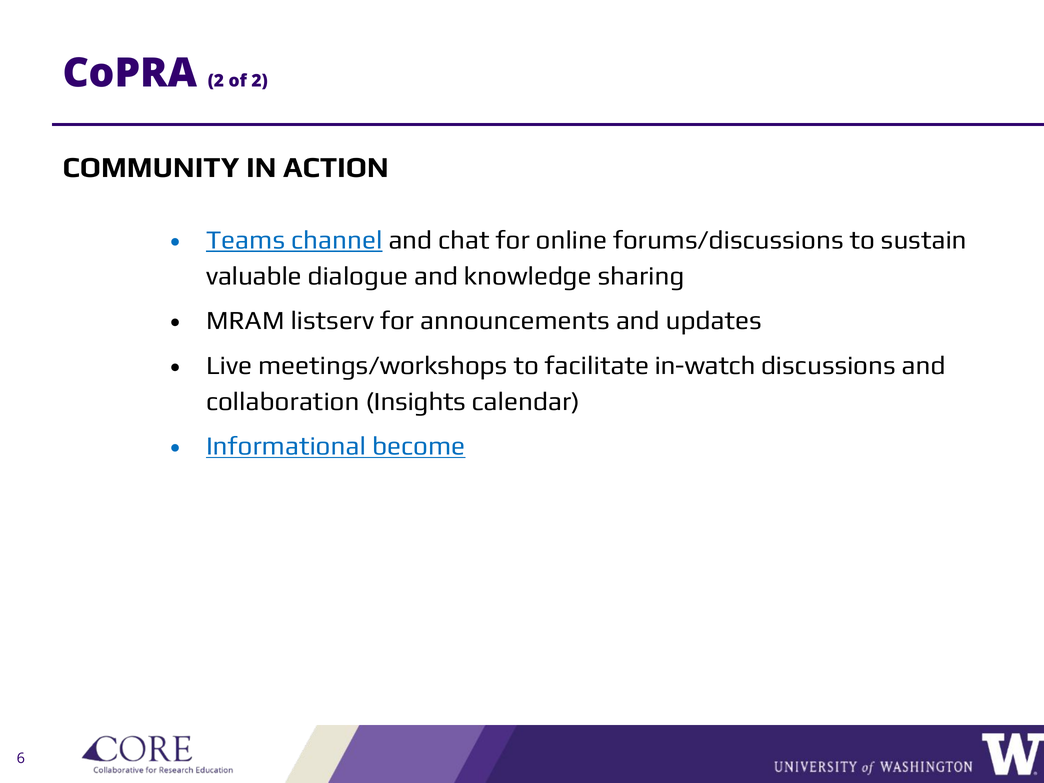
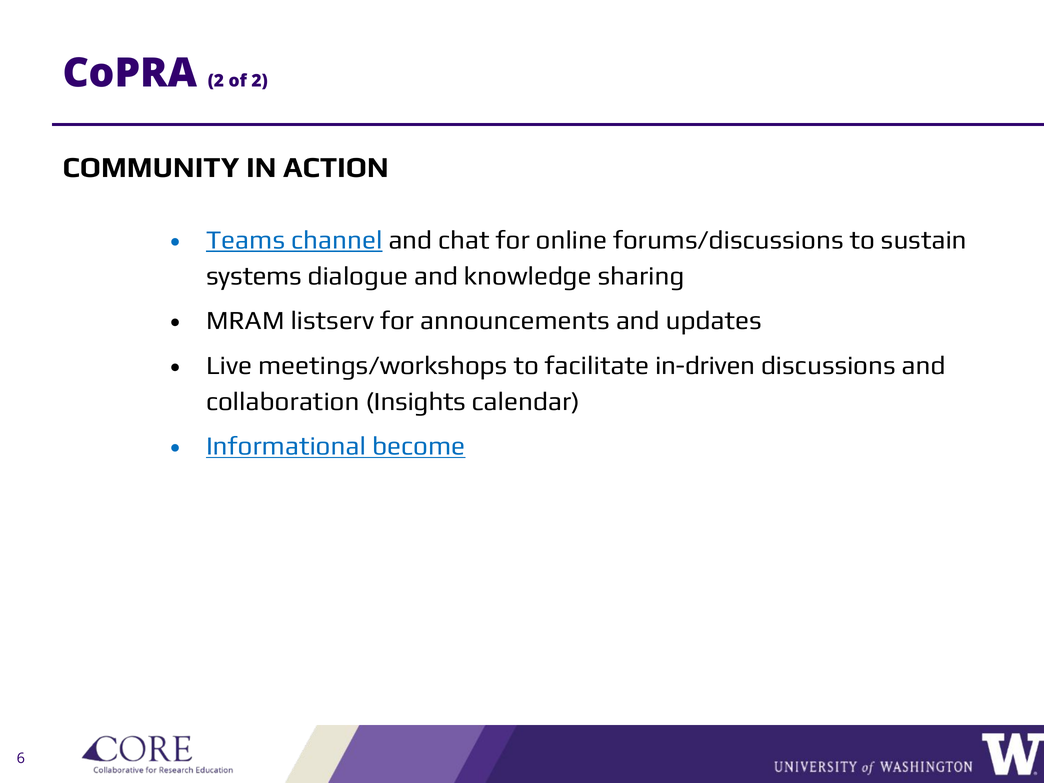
valuable: valuable -> systems (254, 276)
in-watch: in-watch -> in-driven (705, 366)
